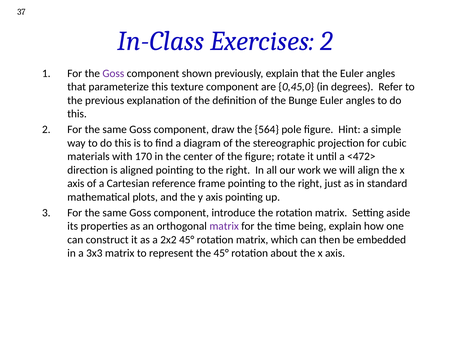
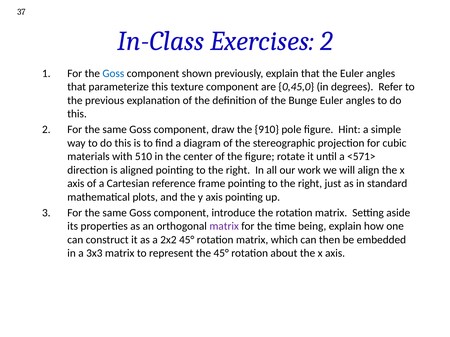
Goss colour: purple -> blue (113, 74)
564: 564 -> 910 (267, 130)
170: 170 -> 510 (144, 157)
<472>: <472> -> <571> (361, 157)
